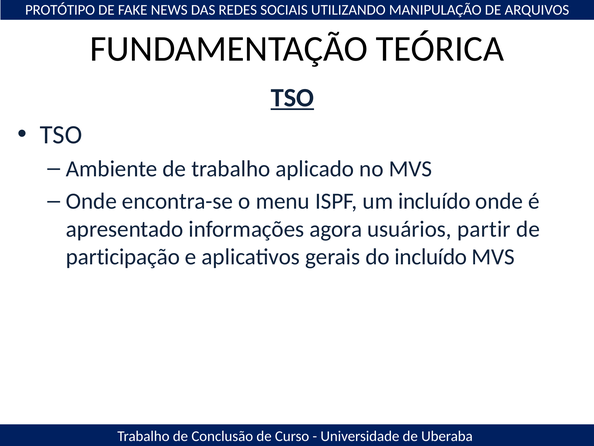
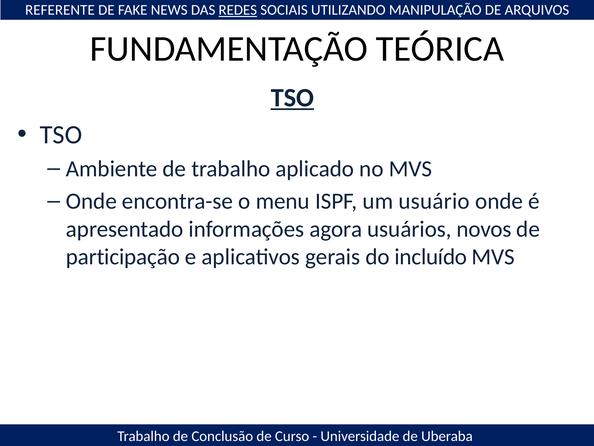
PROTÓTIPO: PROTÓTIPO -> REFERENTE (60, 10)
REDES underline: none -> present (238, 10)
um incluído: incluído -> usuário (434, 201)
partir: partir -> novos (484, 229)
